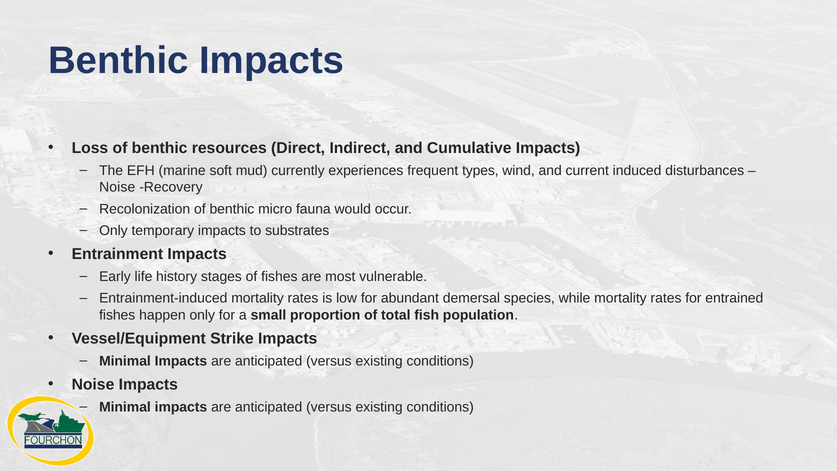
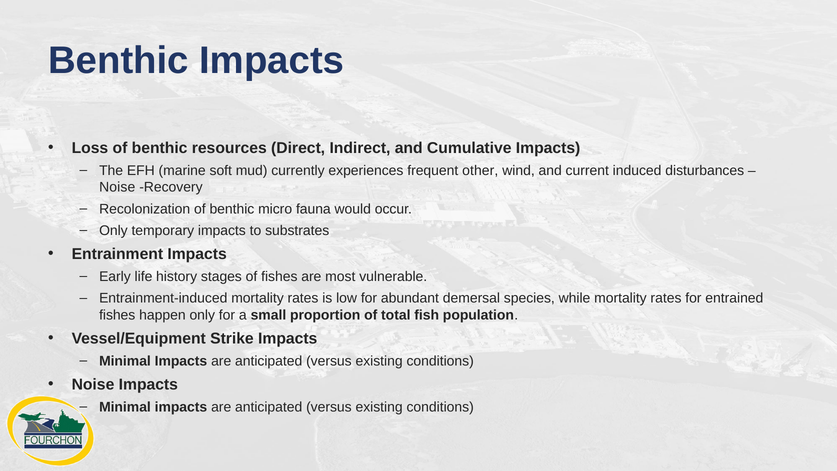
types: types -> other (480, 170)
